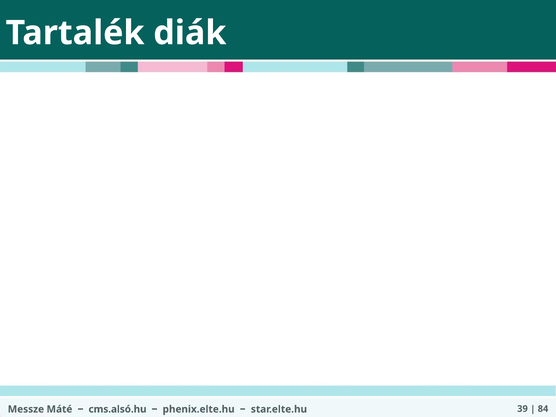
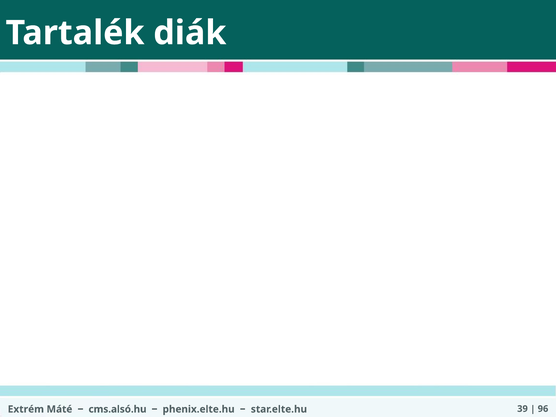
84: 84 -> 96 (543, 409)
Messze: Messze -> Extrém (26, 409)
